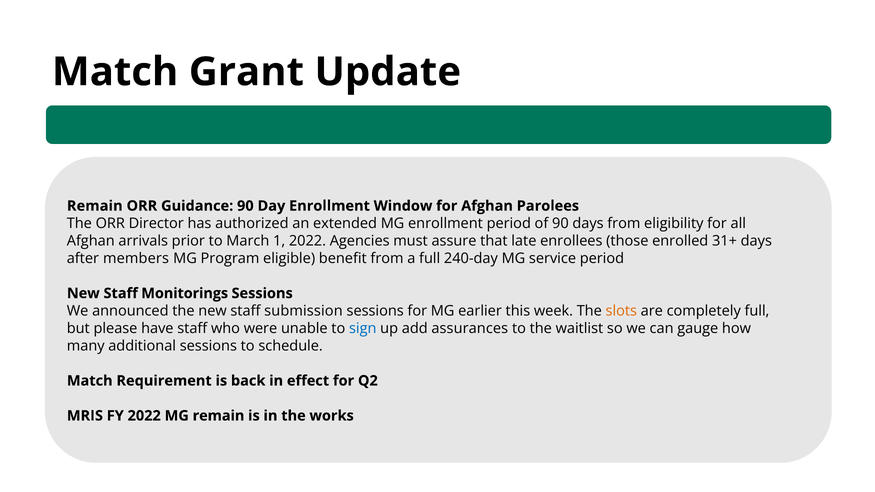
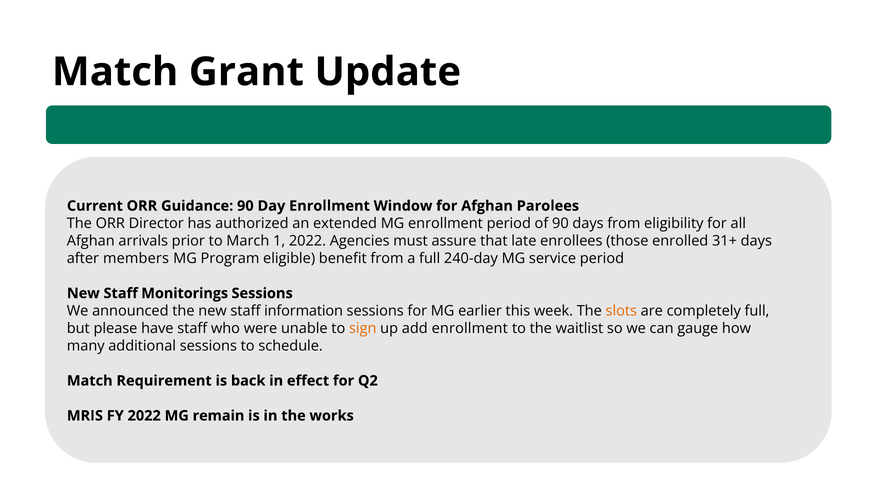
Remain: Remain -> Current (95, 206)
submission: submission -> information (304, 311)
sign colour: blue -> orange (363, 328)
add assurances: assurances -> enrollment (470, 328)
